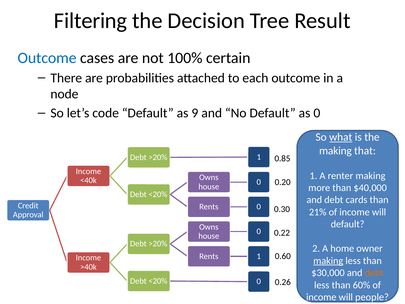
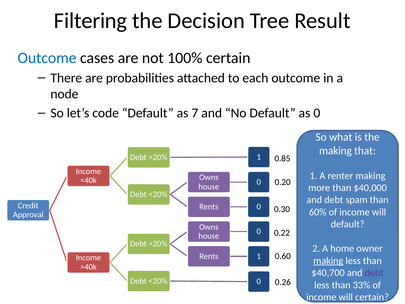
9: 9 -> 7 (195, 113)
what underline: present -> none (341, 137)
cards: cards -> spam (357, 200)
21%: 21% -> 60% (318, 212)
$30,000: $30,000 -> $40,700 (328, 273)
debt colour: orange -> purple (374, 273)
60%: 60% -> 33% (362, 285)
will people: people -> certain (372, 297)
